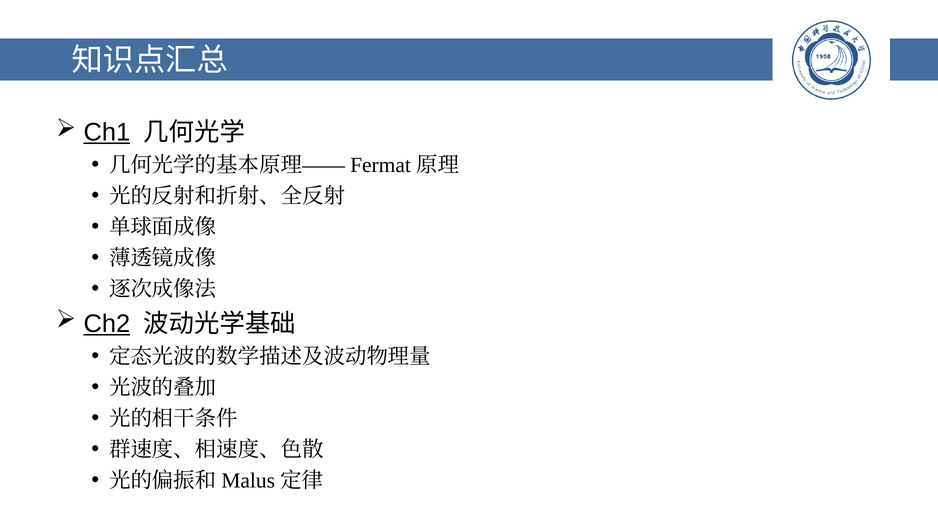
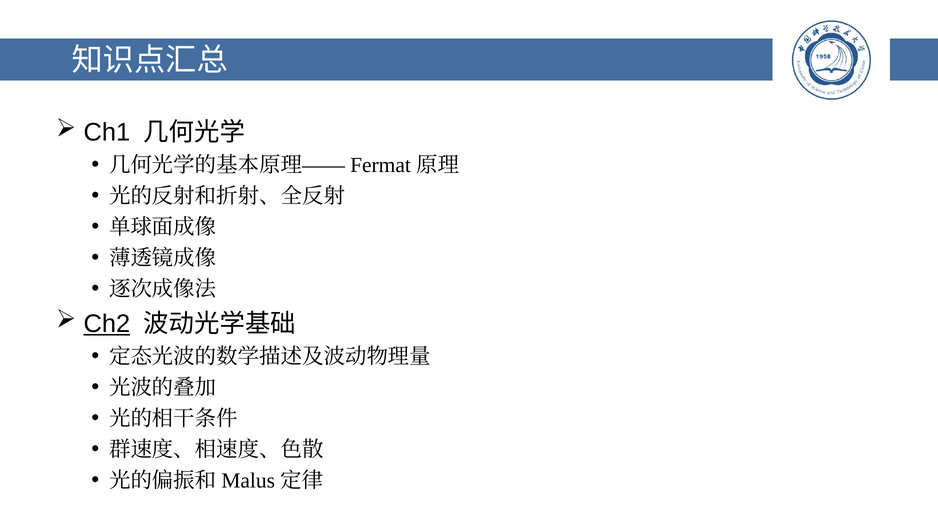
Ch1 underline: present -> none (107, 132)
